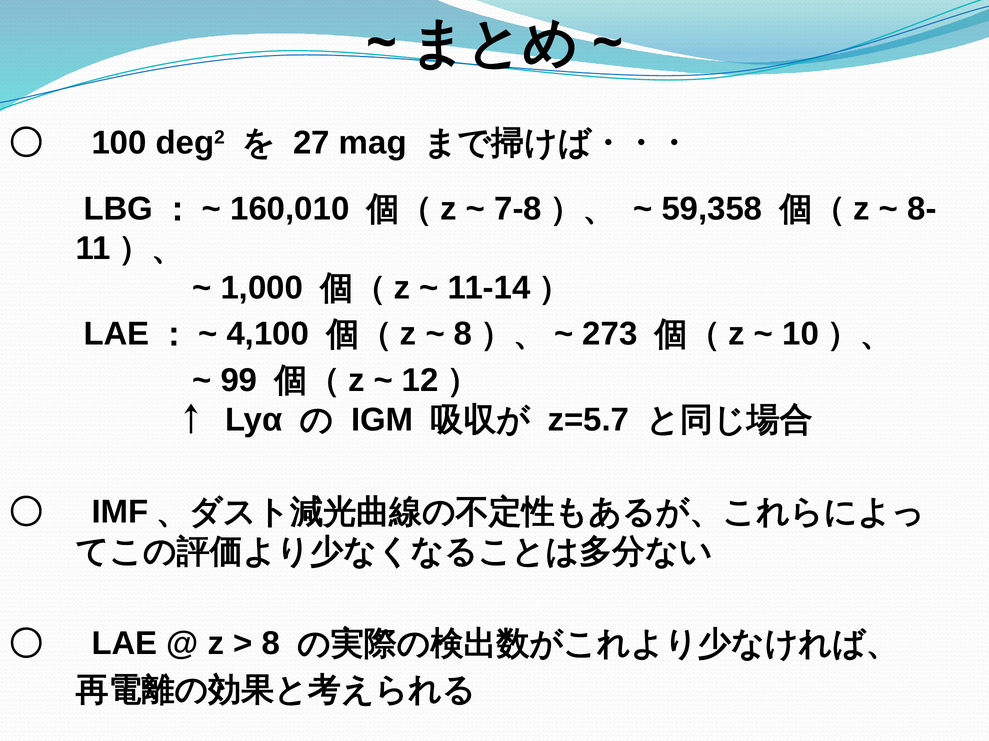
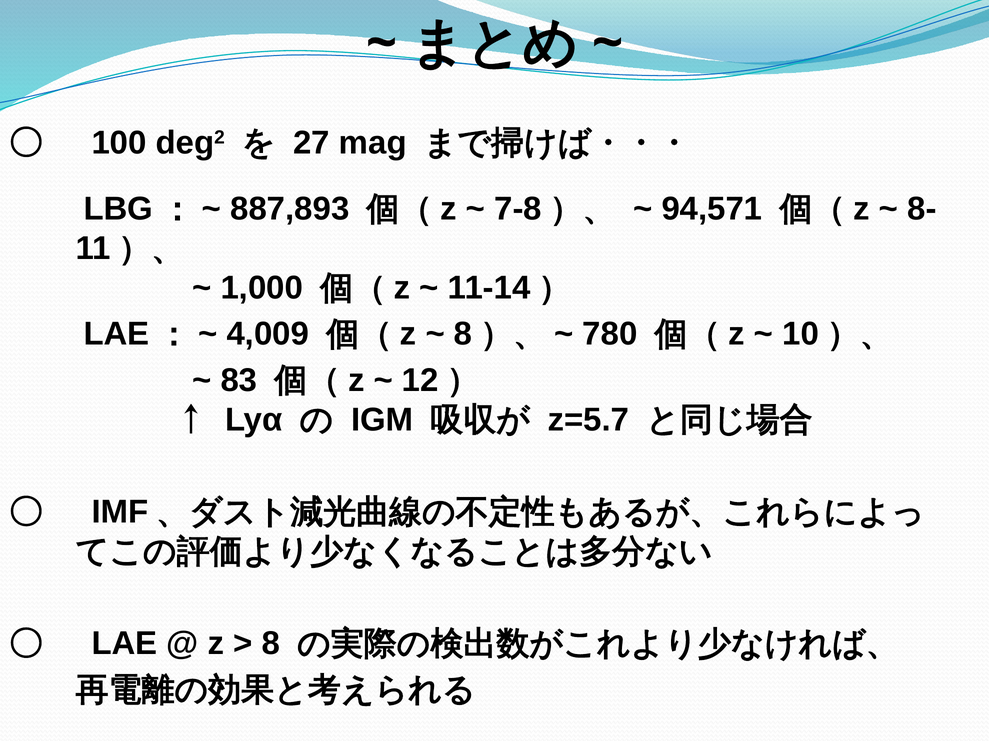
160,010: 160,010 -> 887,893 (290, 209)
59,358: 59,358 -> 94,571 (712, 209)
4,100: 4,100 -> 4,009 (268, 334)
273: 273 -> 780 (610, 334)
99: 99 -> 83 (239, 381)
